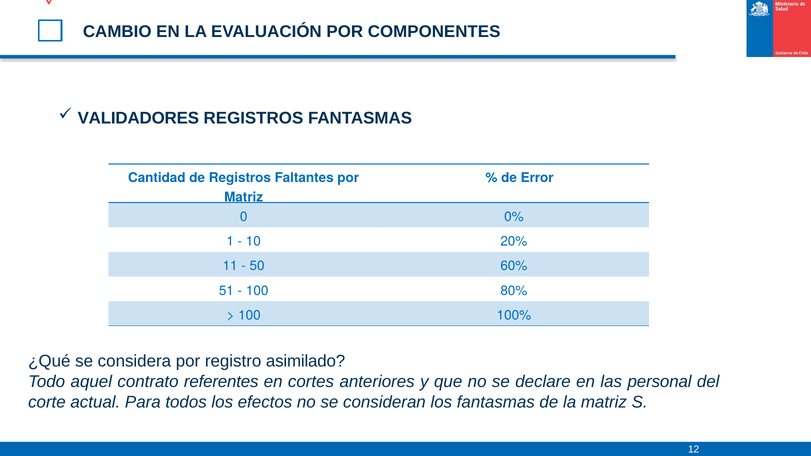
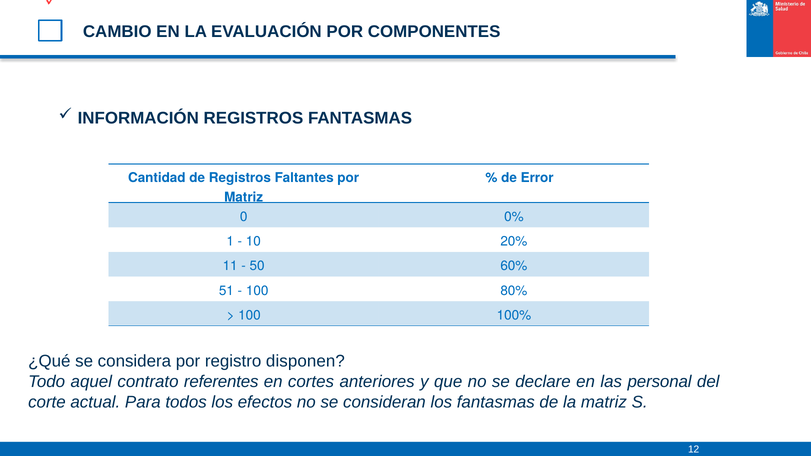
VALIDADORES: VALIDADORES -> INFORMACIÓN (138, 118)
asimilado: asimilado -> disponen (305, 362)
